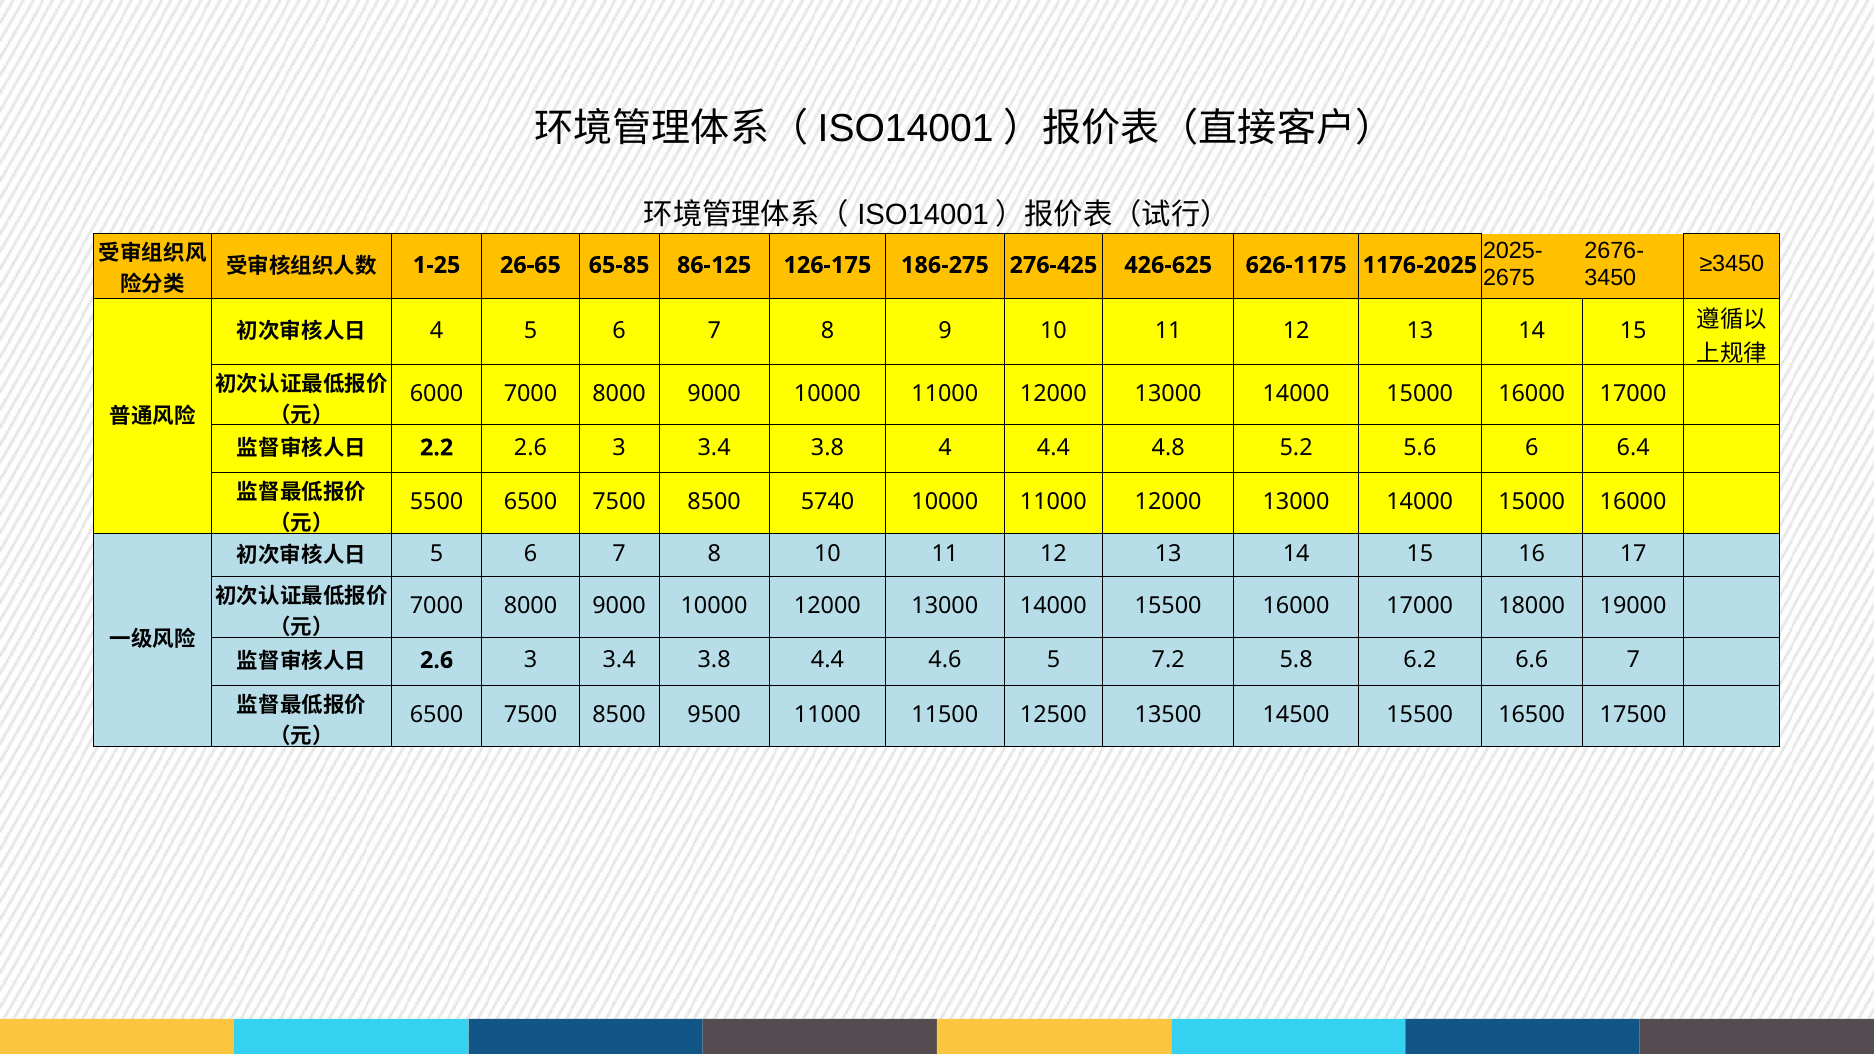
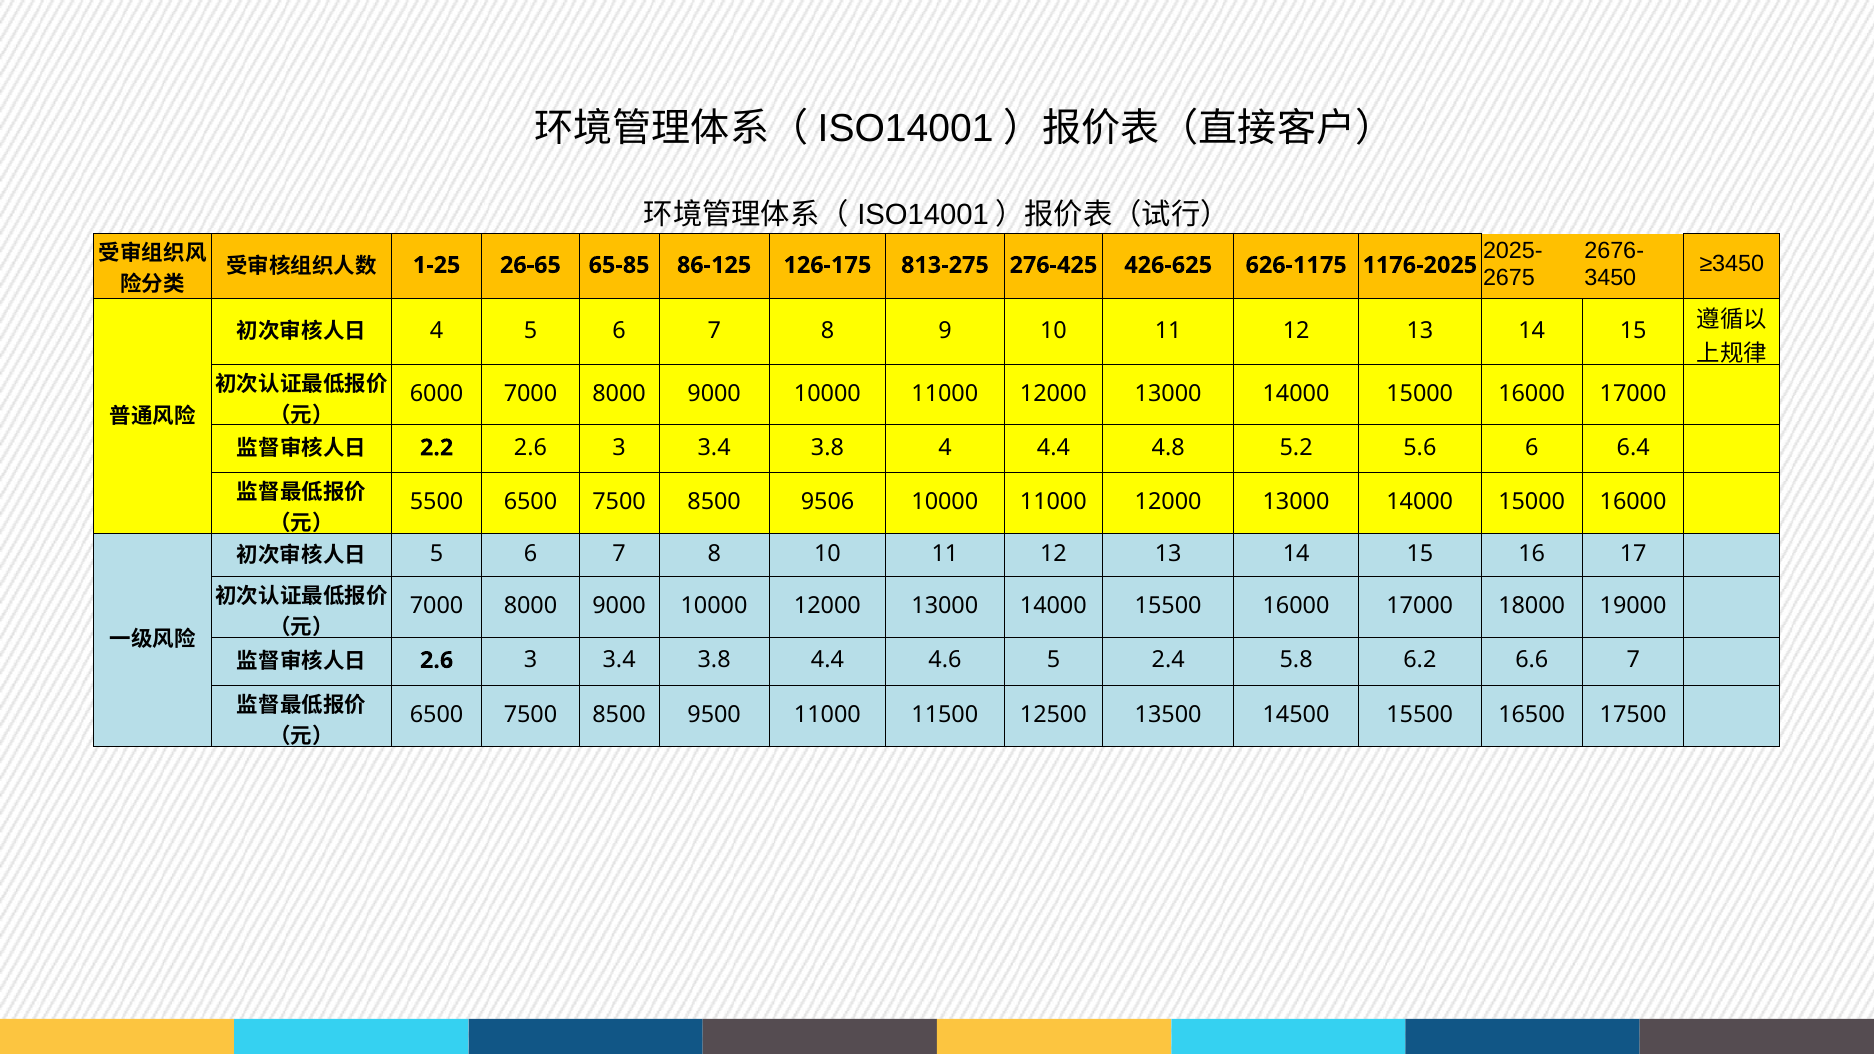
186-275: 186-275 -> 813-275 (945, 265)
5740: 5740 -> 9506 (828, 502)
7.2: 7.2 -> 2.4 (1168, 660)
